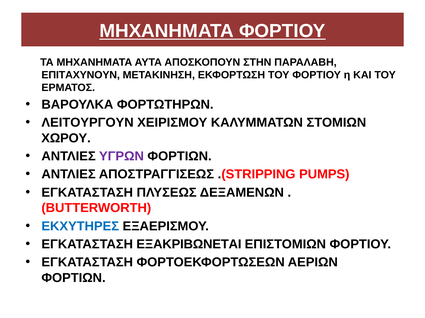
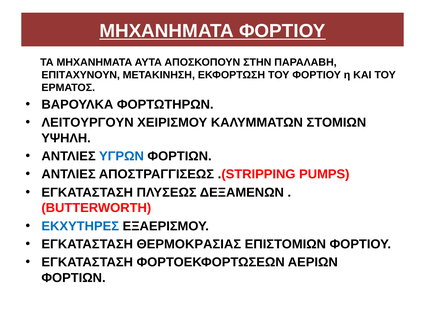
ΧΩΡΟΥ: ΧΩΡΟΥ -> ΥΨΗΛΗ (66, 138)
ΥΓΡΩΝ colour: purple -> blue (121, 157)
ΕΞΑΚΡΙΒΩΝΕΤΑΙ: ΕΞΑΚΡΙΒΩΝΕΤΑΙ -> ΘΕΡΜΟΚΡΑΣΙΑΣ (189, 245)
